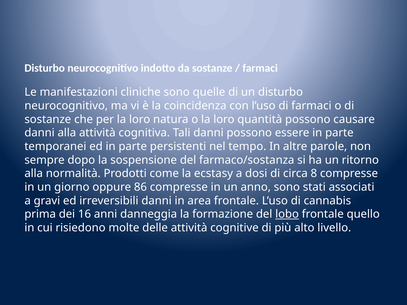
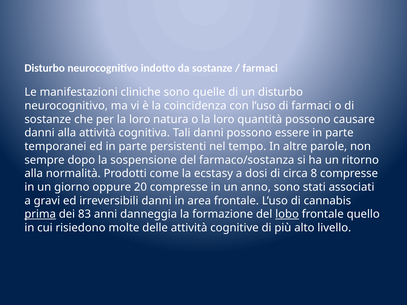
86: 86 -> 20 (140, 187)
prima underline: none -> present (40, 214)
16: 16 -> 83 (85, 214)
